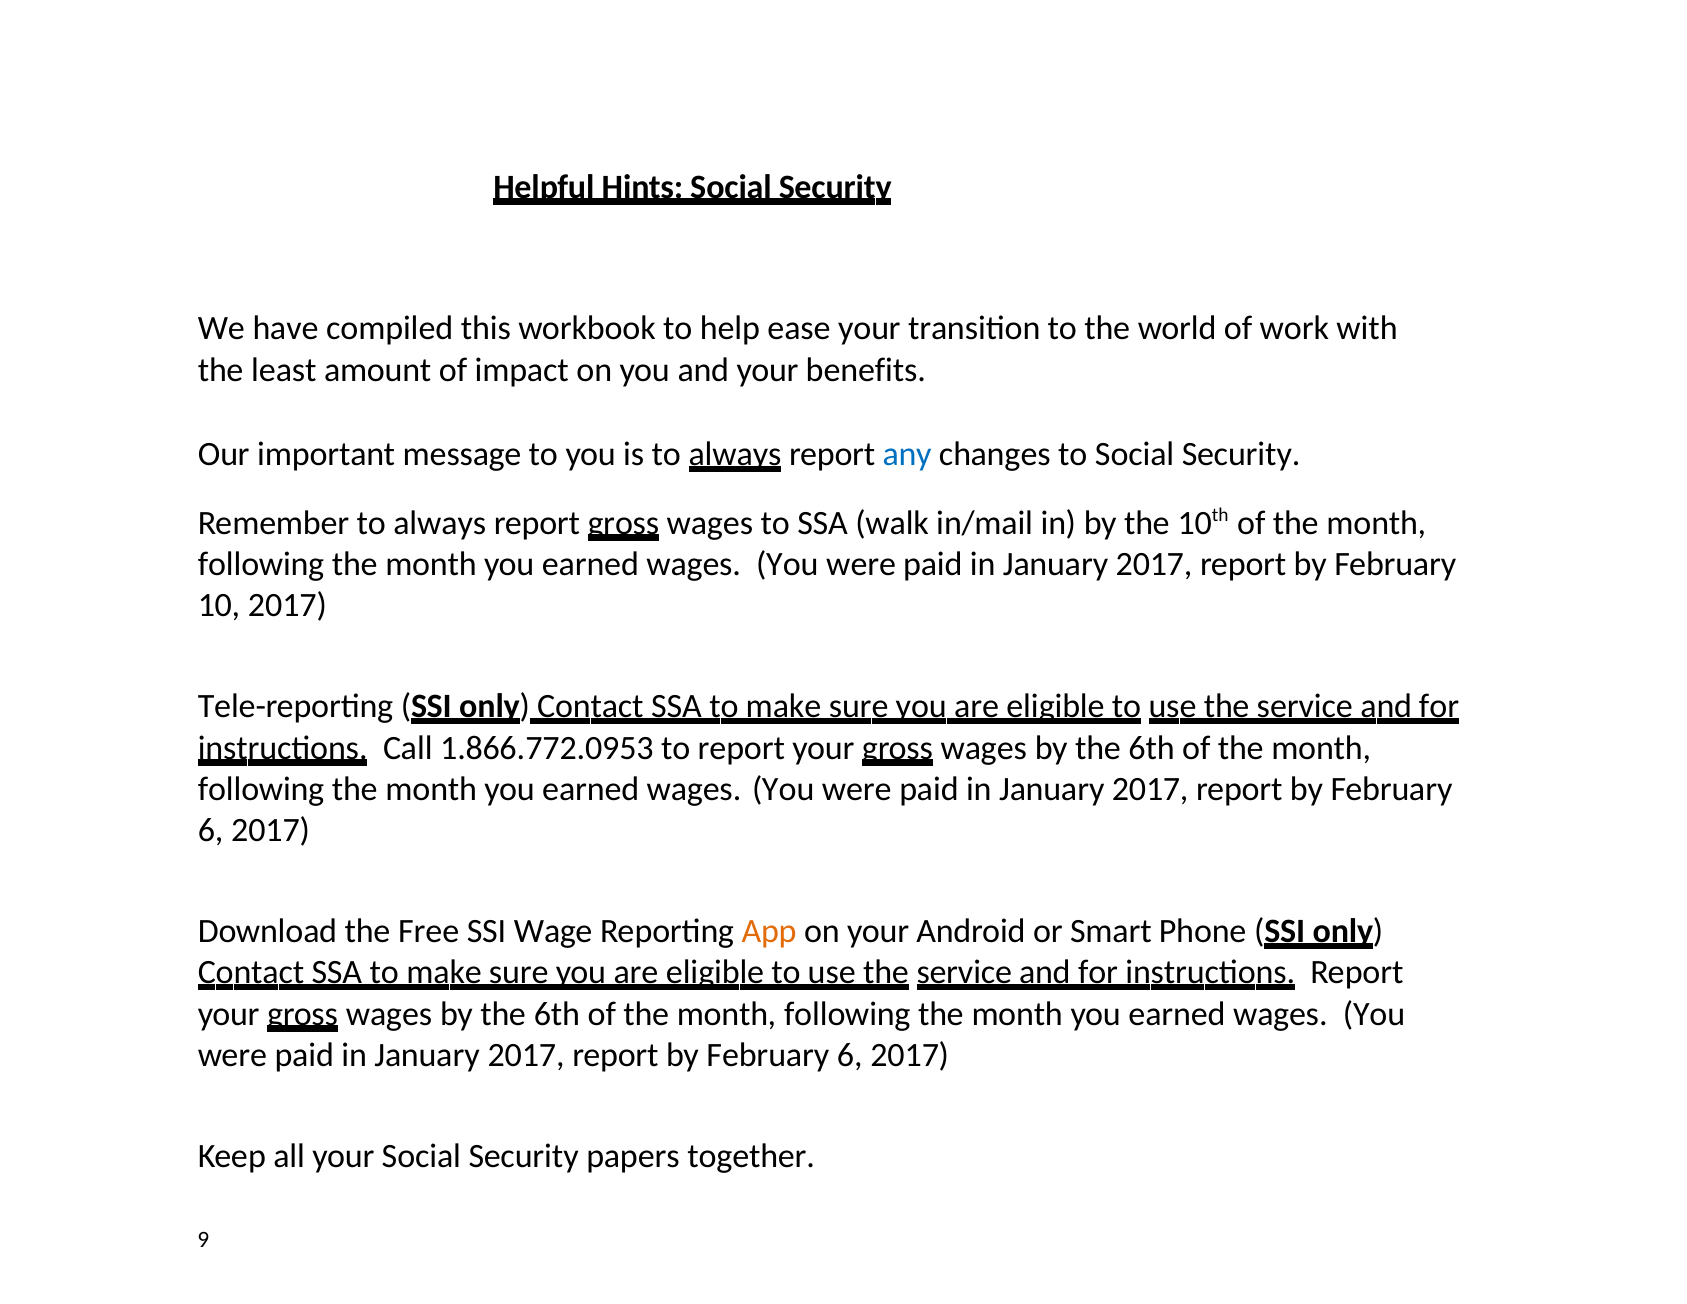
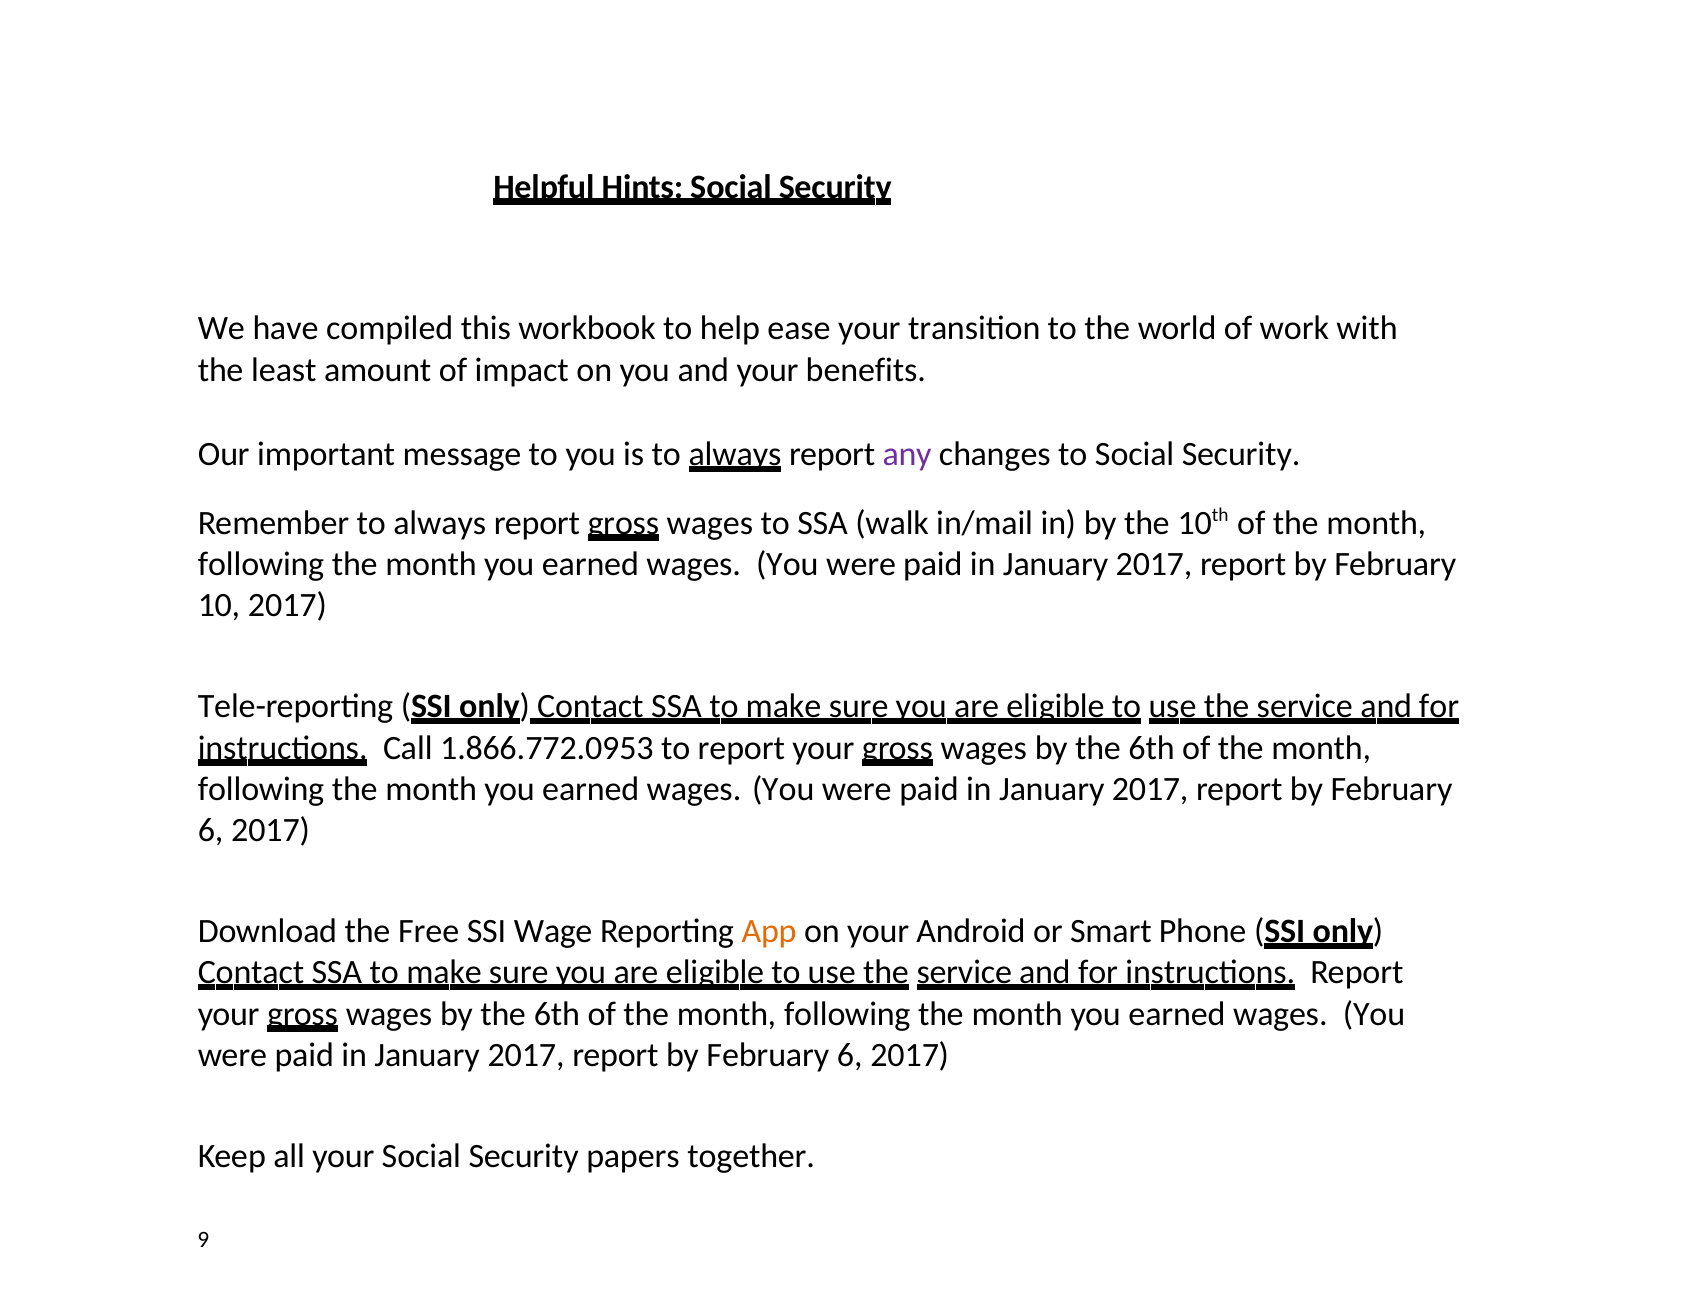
any colour: blue -> purple (907, 454)
